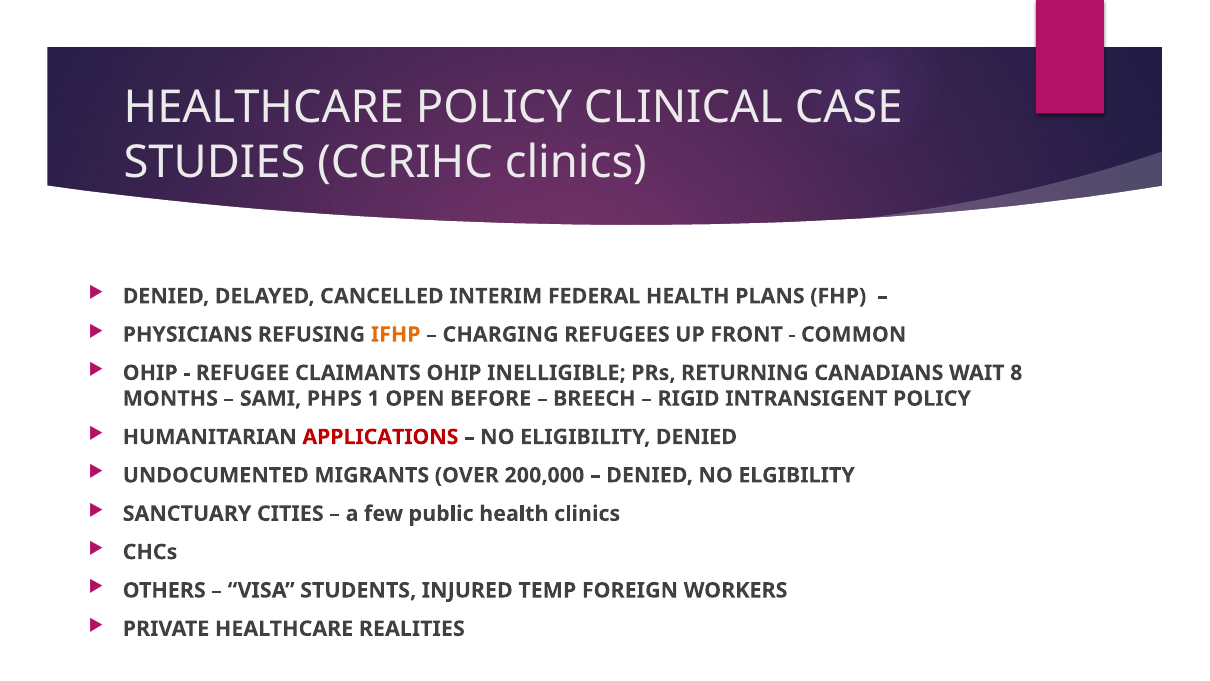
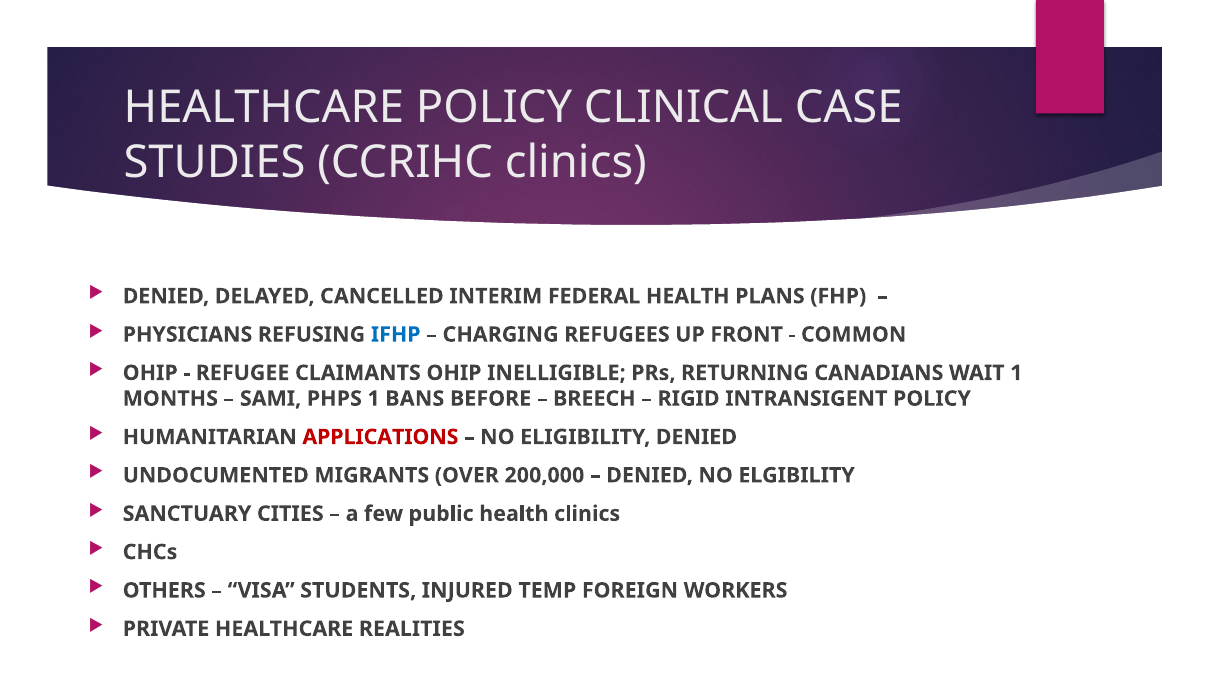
IFHP colour: orange -> blue (396, 334)
WAIT 8: 8 -> 1 (1016, 373)
OPEN: OPEN -> BANS (415, 398)
